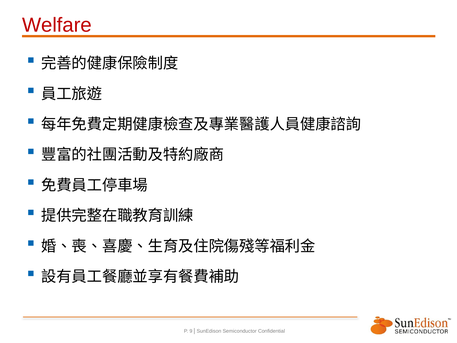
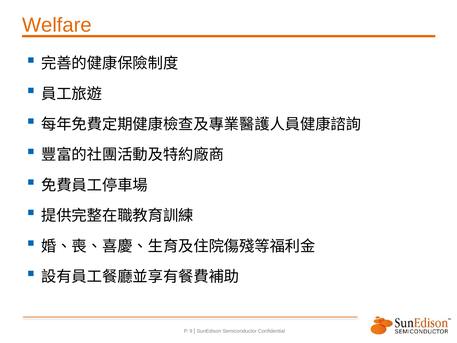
Welfare colour: red -> orange (57, 25)
